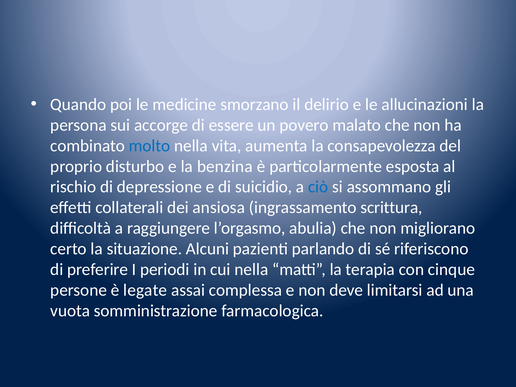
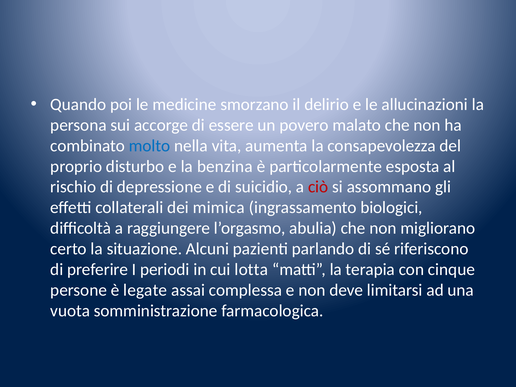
ciò colour: blue -> red (318, 187)
ansiosa: ansiosa -> mimica (219, 208)
scrittura: scrittura -> biologici (391, 208)
cui nella: nella -> lotta (251, 270)
